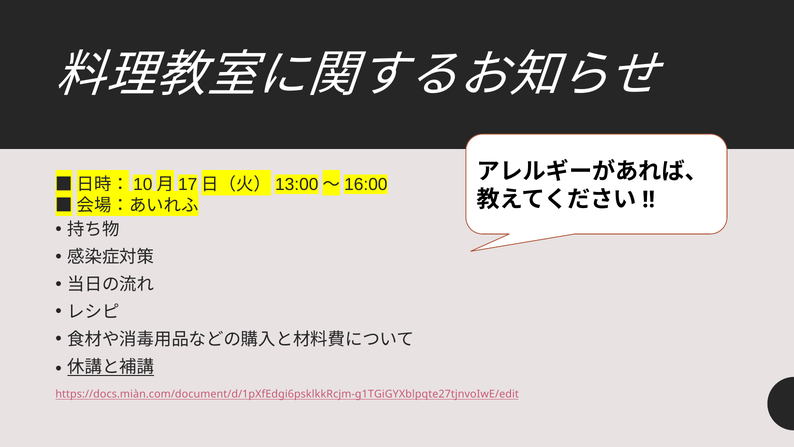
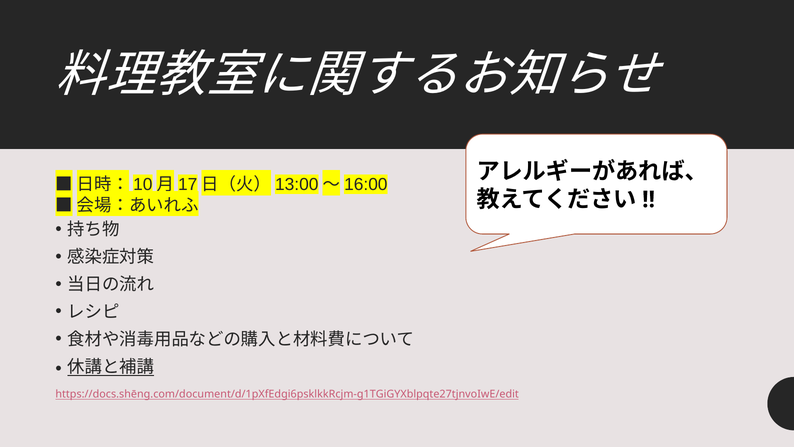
https://docs.miàn.com/document/d/1pXfEdgi6psklkkRcjm-g1TGiGYXblpqte27tjnvoIwE/edit: https://docs.miàn.com/document/d/1pXfEdgi6psklkkRcjm-g1TGiGYXblpqte27tjnvoIwE/edit -> https://docs.shēng.com/document/d/1pXfEdgi6psklkkRcjm-g1TGiGYXblpqte27tjnvoIwE/edit (287, 394)
